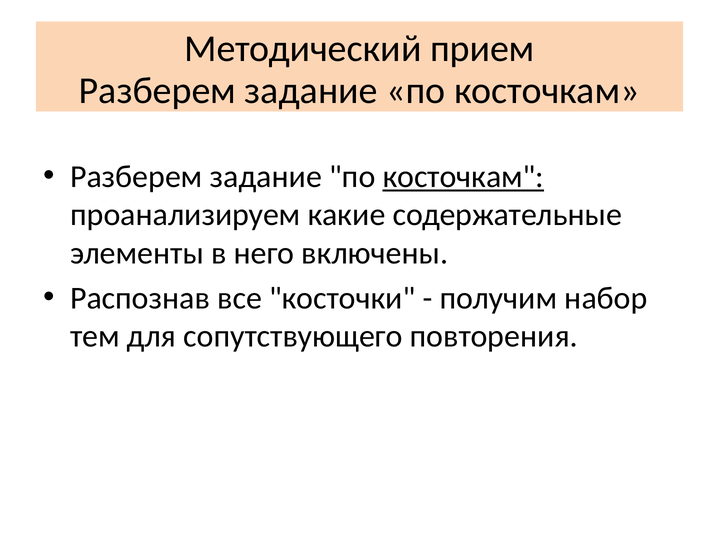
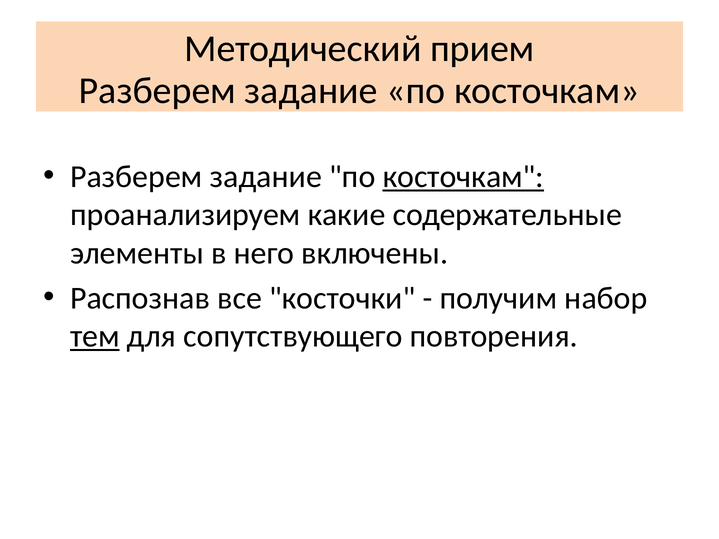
тем underline: none -> present (95, 336)
